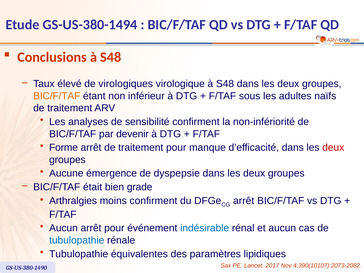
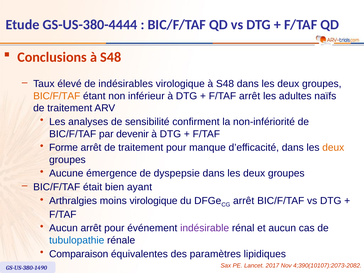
GS-US-380-1494: GS-US-380-1494 -> GS-US-380-4444 (90, 25)
virologiques: virologiques -> indésirables (126, 84)
F/TAF sous: sous -> arrêt (250, 96)
deux colour: red -> orange (333, 148)
grade: grade -> ayant (140, 187)
moins confirment: confirment -> virologique (154, 201)
indésirable colour: blue -> purple (205, 228)
Tubulopathie: Tubulopathie -> Comparaison (79, 254)
